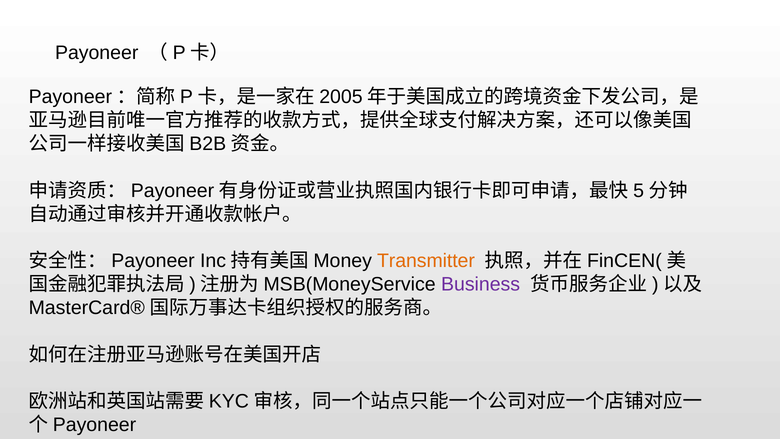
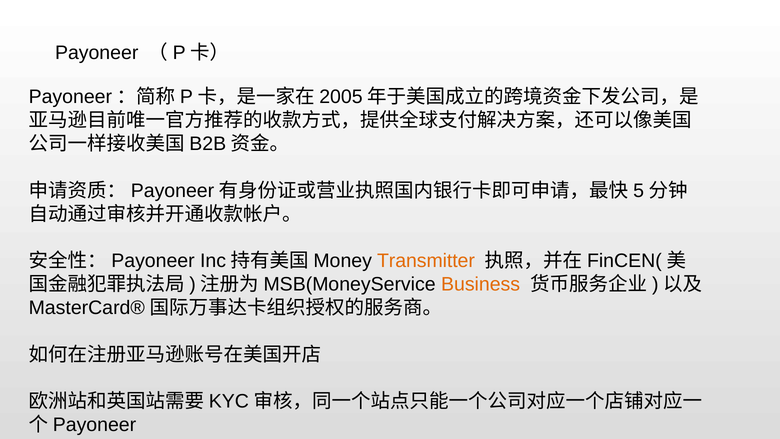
Business colour: purple -> orange (481, 284)
